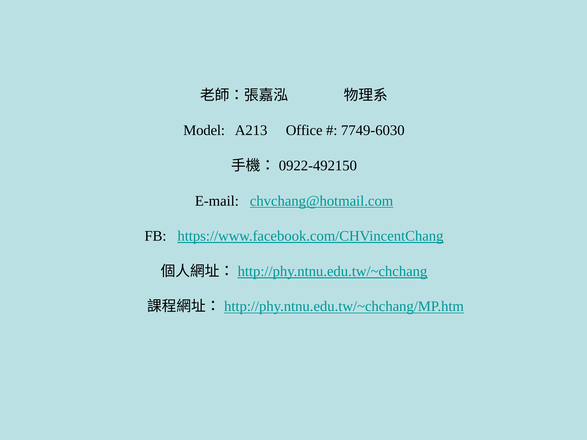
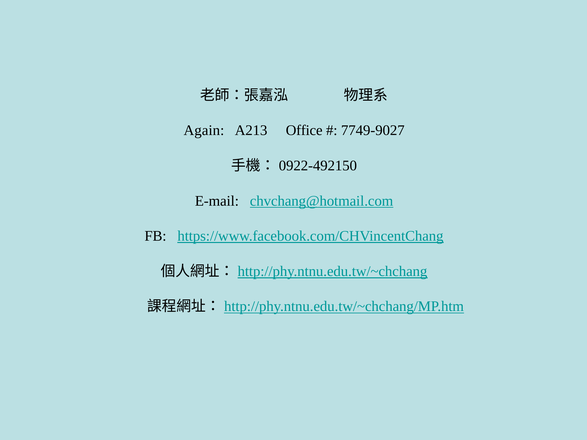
Model: Model -> Again (204, 131)
7749-6030: 7749-6030 -> 7749-9027 (373, 131)
